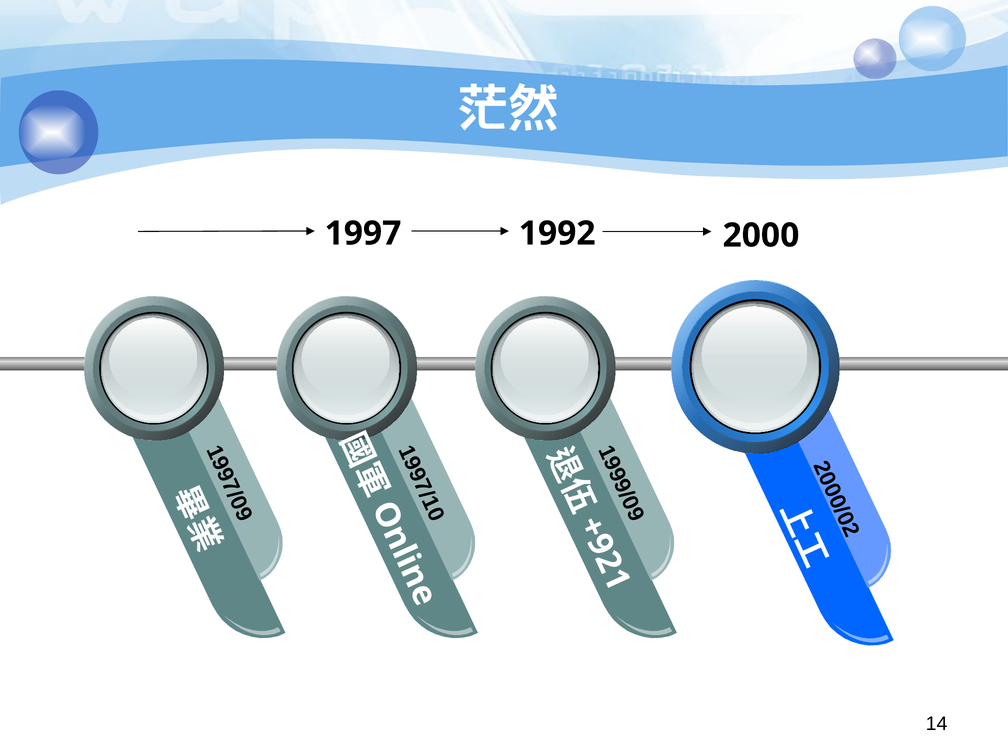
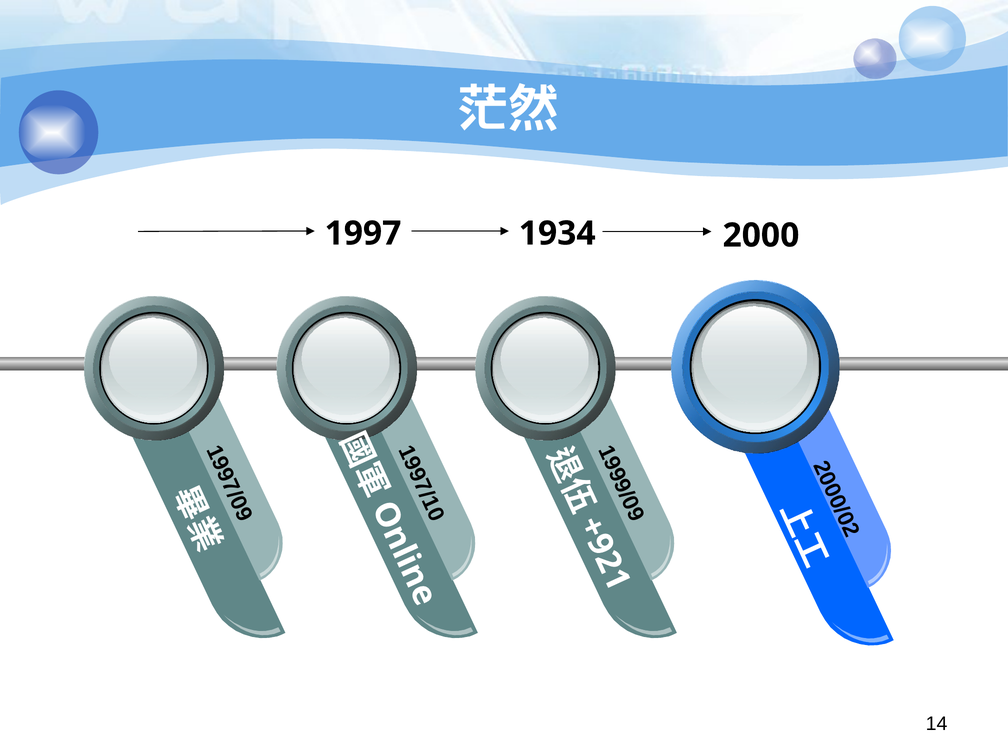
1992: 1992 -> 1934 (557, 233)
